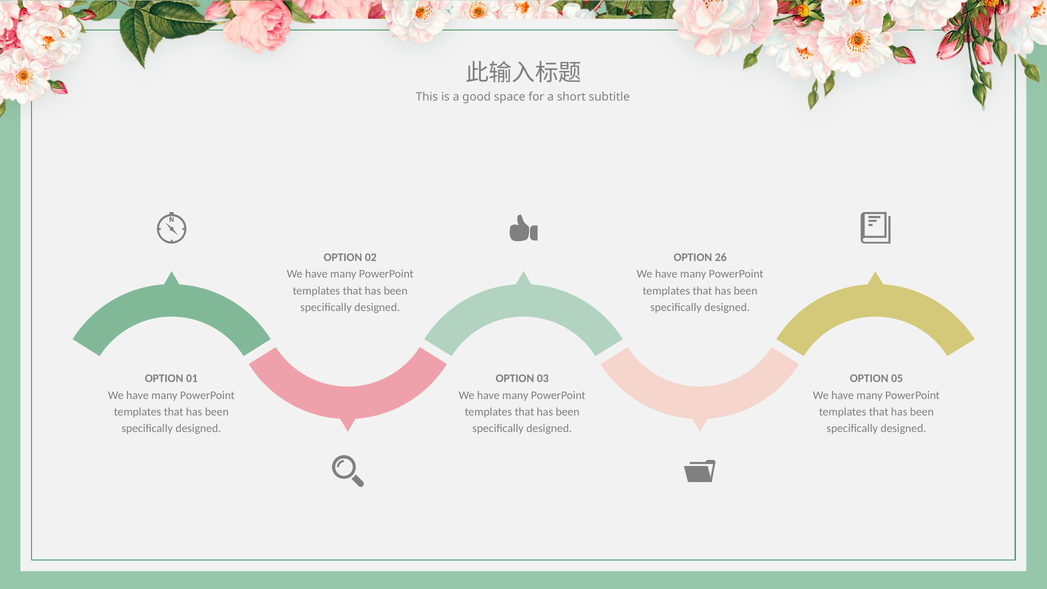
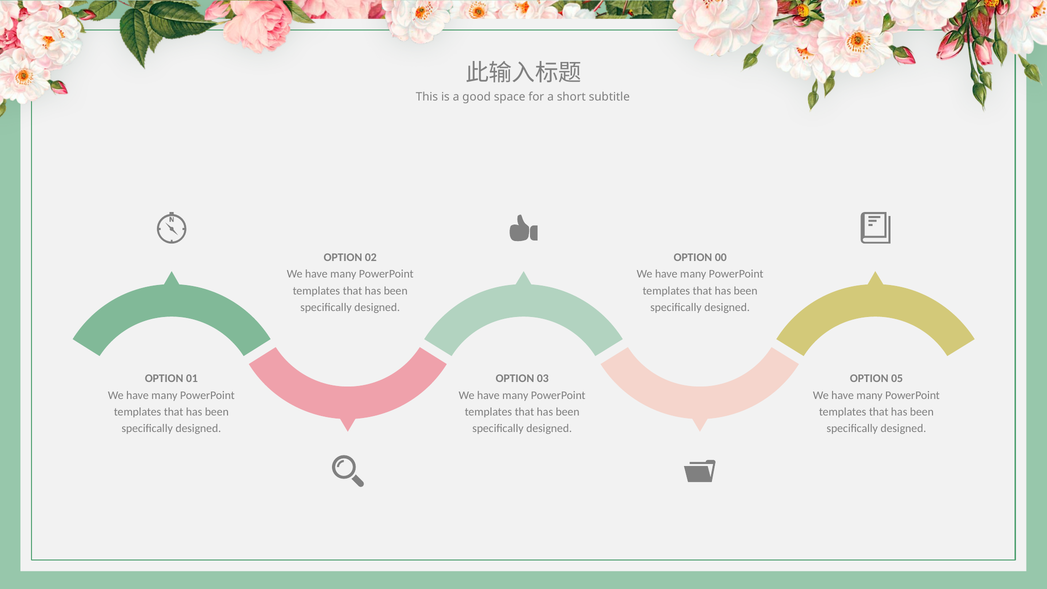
26: 26 -> 00 (721, 257)
